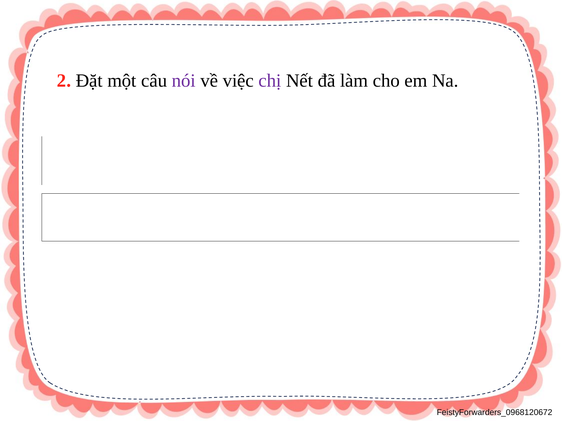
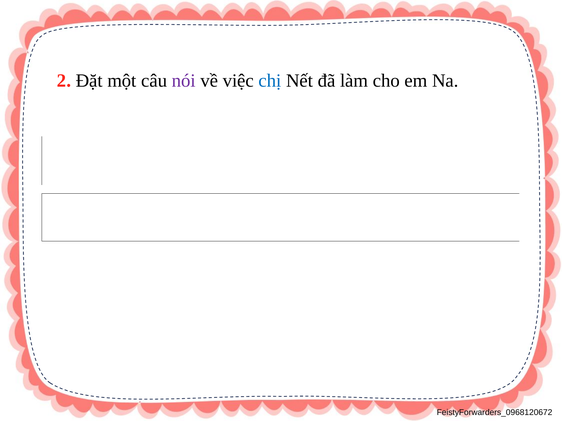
chị colour: purple -> blue (270, 81)
